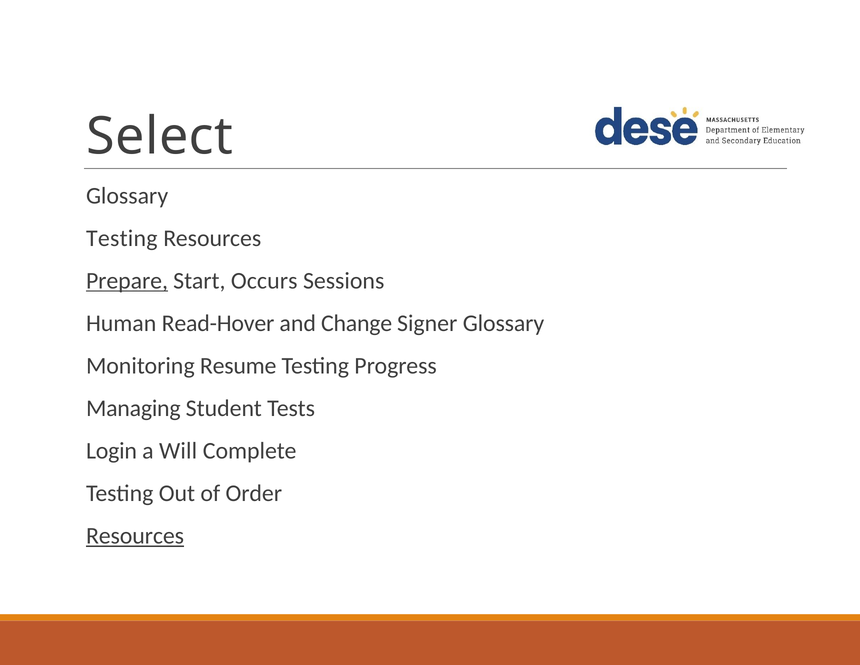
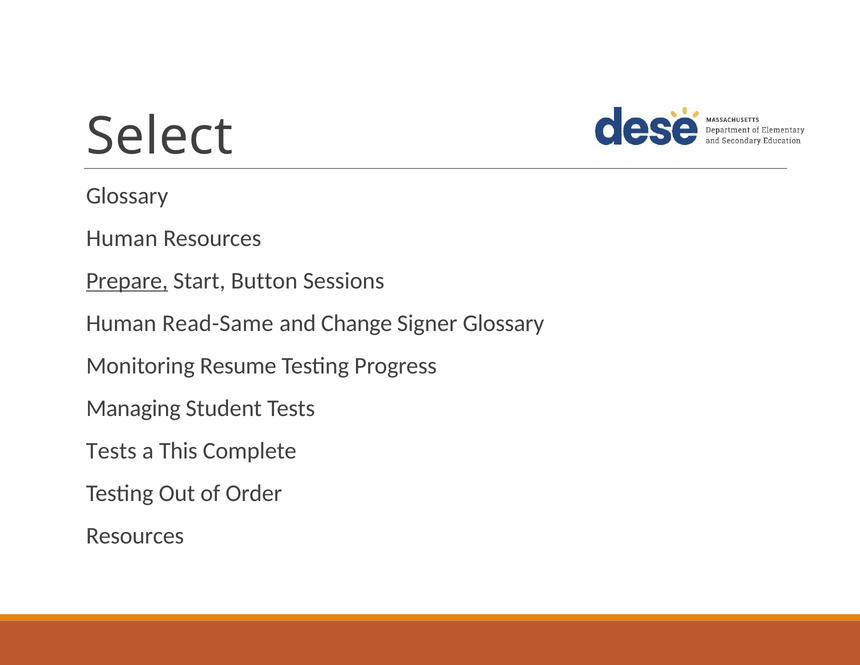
Testing: Testing -> Human (122, 238)
Occurs: Occurs -> Button (264, 281)
Read-Hover: Read-Hover -> Read-Same (218, 323)
Login: Login -> Tests (111, 451)
Will: Will -> This (178, 451)
Resources underline: present -> none (135, 536)
